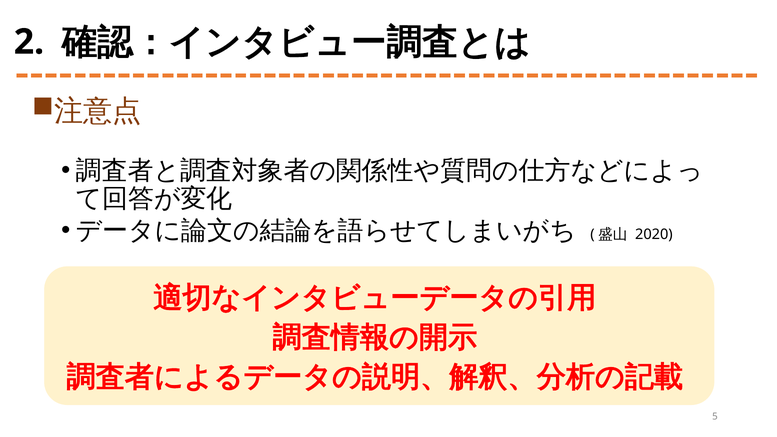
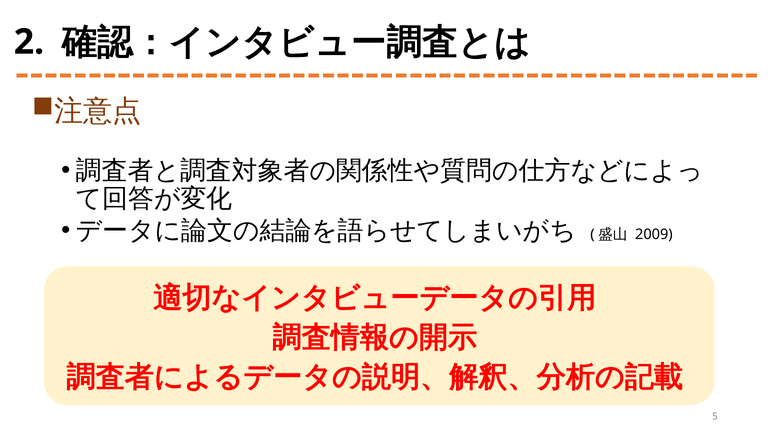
2020: 2020 -> 2009 (654, 234)
